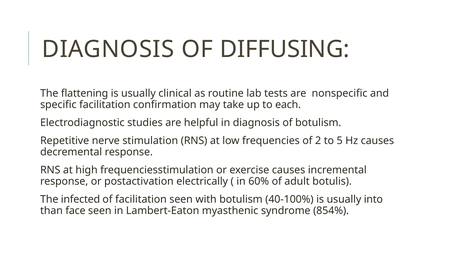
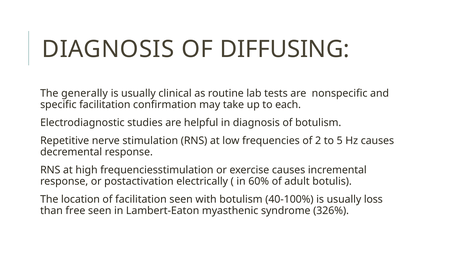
flattening: flattening -> generally (85, 93)
infected: infected -> location (80, 199)
into: into -> loss (373, 199)
face: face -> free (75, 210)
854%: 854% -> 326% (331, 210)
